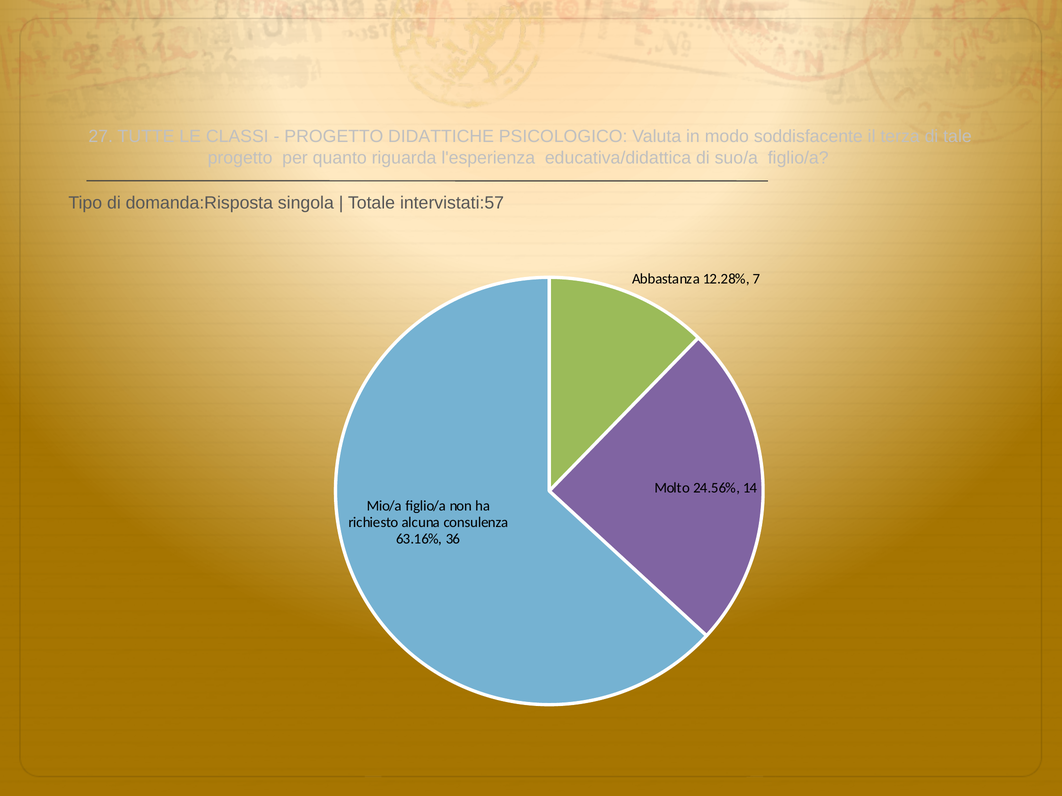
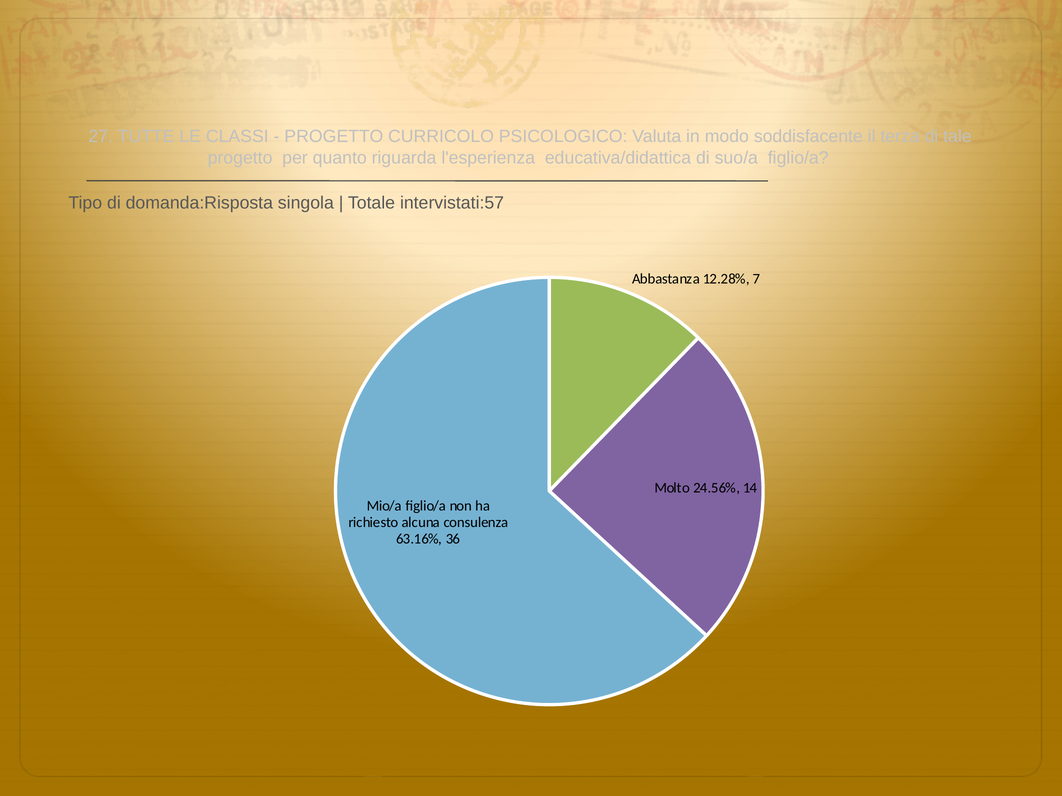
DIDATTICHE: DIDATTICHE -> CURRICOLO (441, 137)
